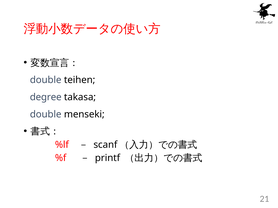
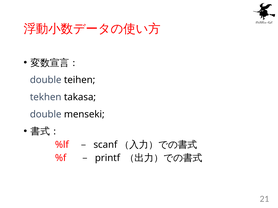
degree: degree -> tekhen (46, 97)
